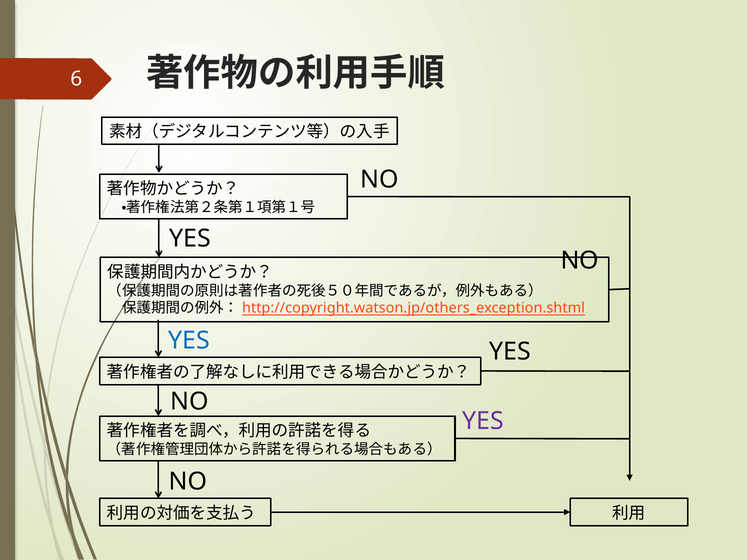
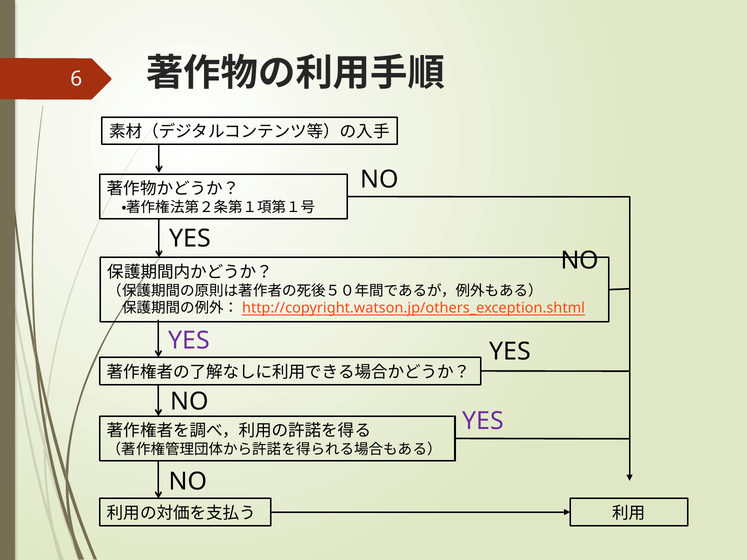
YES colour: blue -> purple (189, 341)
